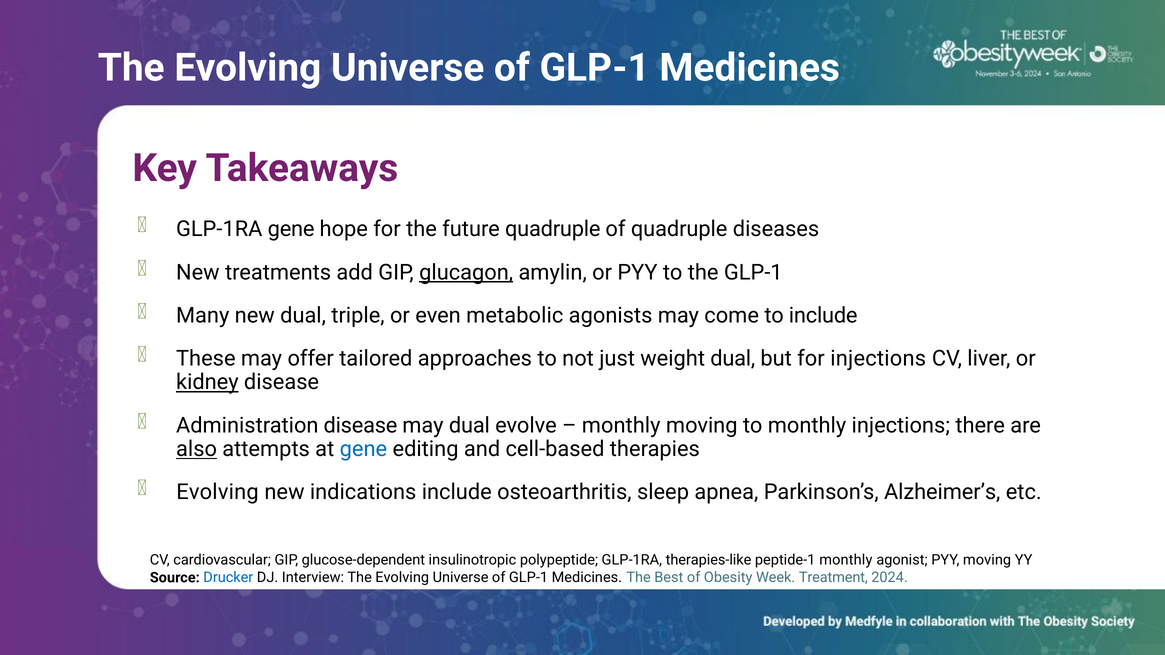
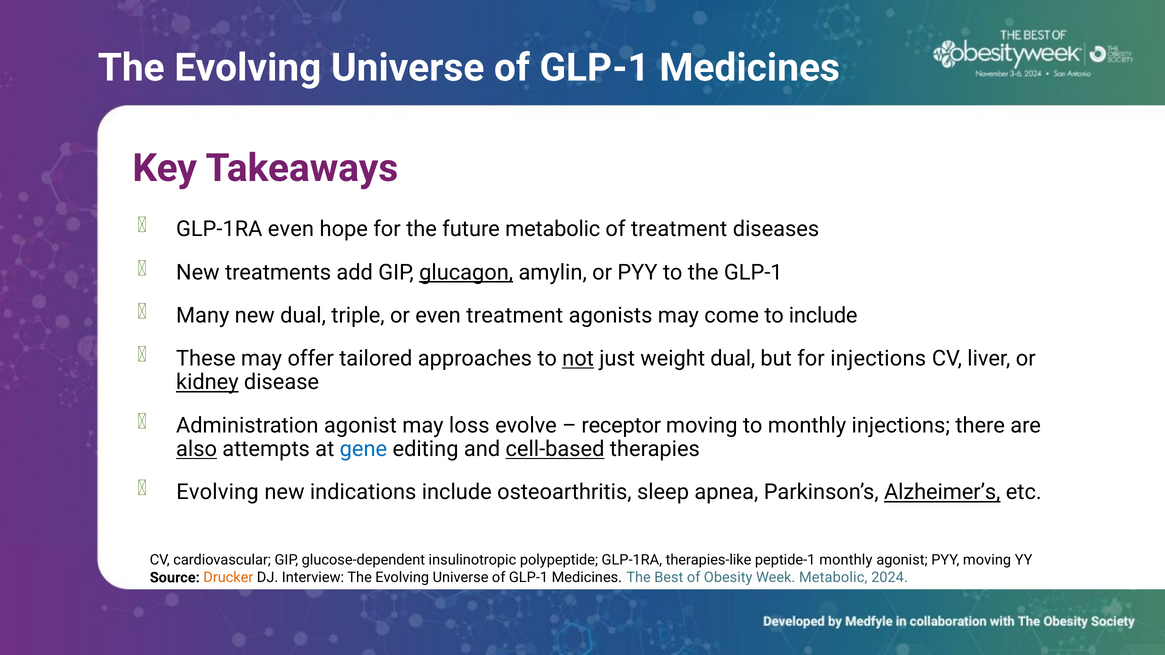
GLP-1RA gene: gene -> even (291, 229)
future quadruple: quadruple -> metabolic (553, 229)
of quadruple: quadruple -> treatment (679, 229)
even metabolic: metabolic -> treatment (515, 316)
not underline: none -> present (578, 359)
Administration disease: disease -> agonist (360, 426)
may dual: dual -> loss (469, 426)
monthly: monthly -> receptor (621, 426)
cell-based underline: none -> present (555, 449)
Alzheimer’s underline: none -> present (942, 492)
Drucker colour: blue -> orange (228, 578)
Week Treatment: Treatment -> Metabolic (833, 578)
